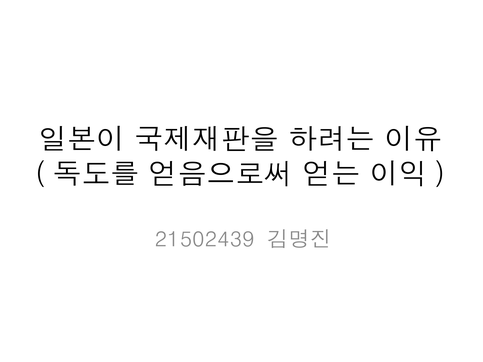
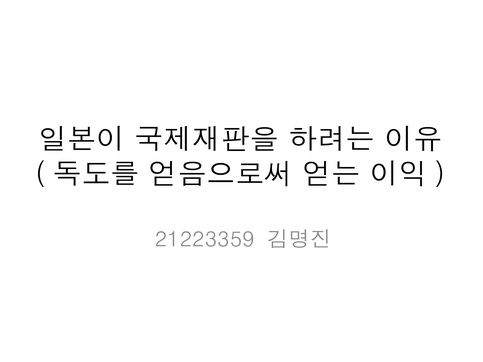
21502439: 21502439 -> 21223359 (205, 240)
